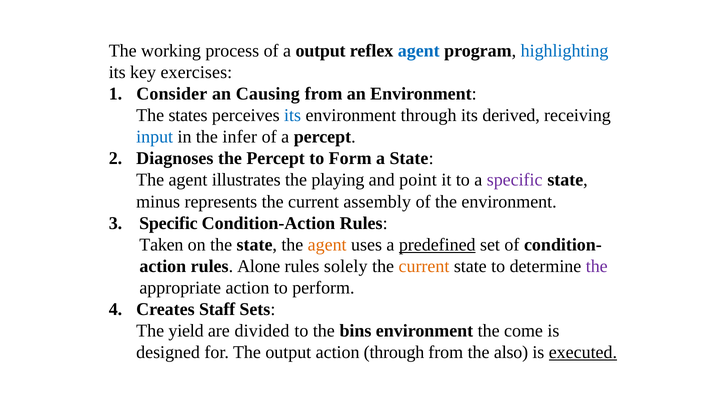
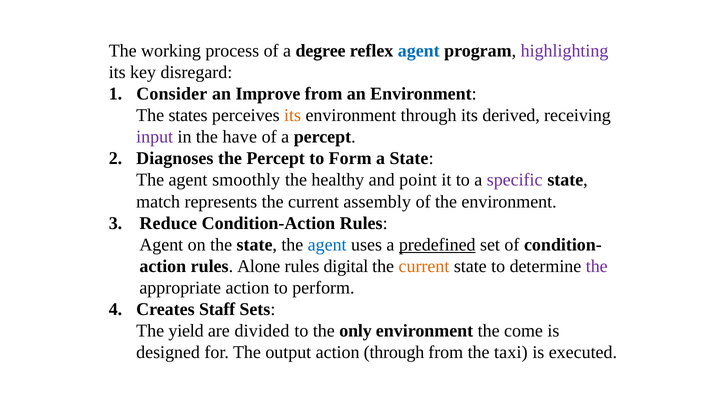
a output: output -> degree (321, 51)
highlighting colour: blue -> purple (565, 51)
exercises: exercises -> disregard (196, 72)
Causing: Causing -> Improve (268, 94)
its colour: blue -> orange (293, 115)
input colour: blue -> purple (155, 137)
infer: infer -> have (240, 137)
illustrates: illustrates -> smoothly (246, 180)
playing: playing -> healthy (338, 180)
minus: minus -> match (158, 202)
Specific: Specific -> Reduce (168, 223)
Taken: Taken -> Agent (161, 245)
agent colour: orange -> blue (327, 245)
solely: solely -> digital (346, 266)
bins: bins -> only (356, 331)
also: also -> taxi (511, 352)
executed underline: present -> none (583, 352)
